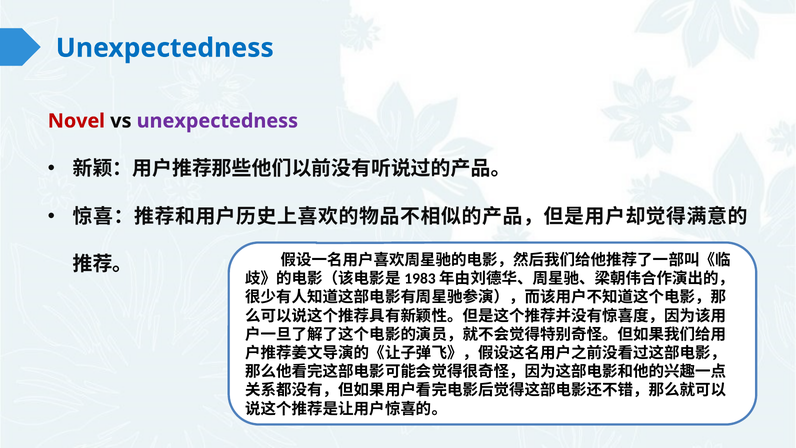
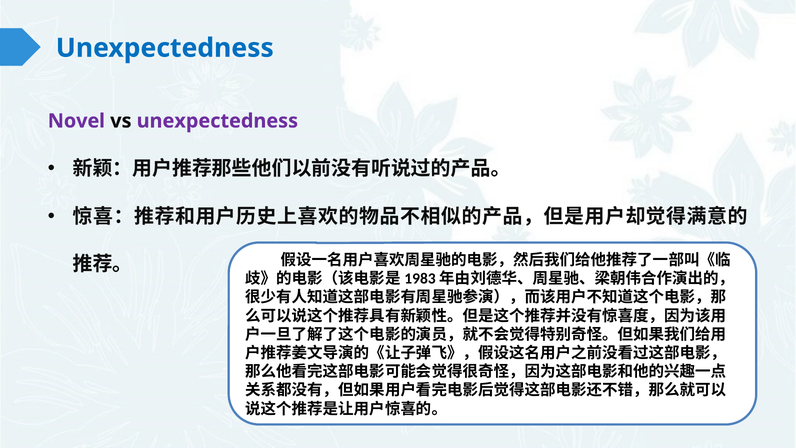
Novel colour: red -> purple (76, 121)
